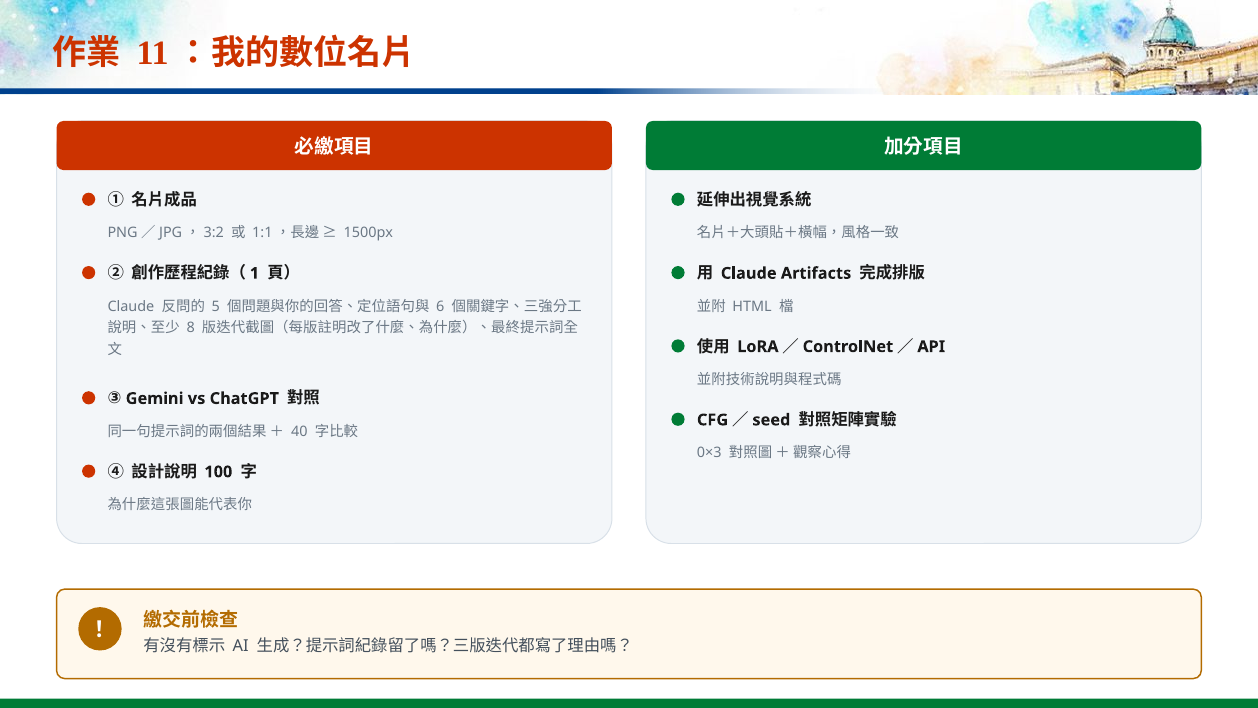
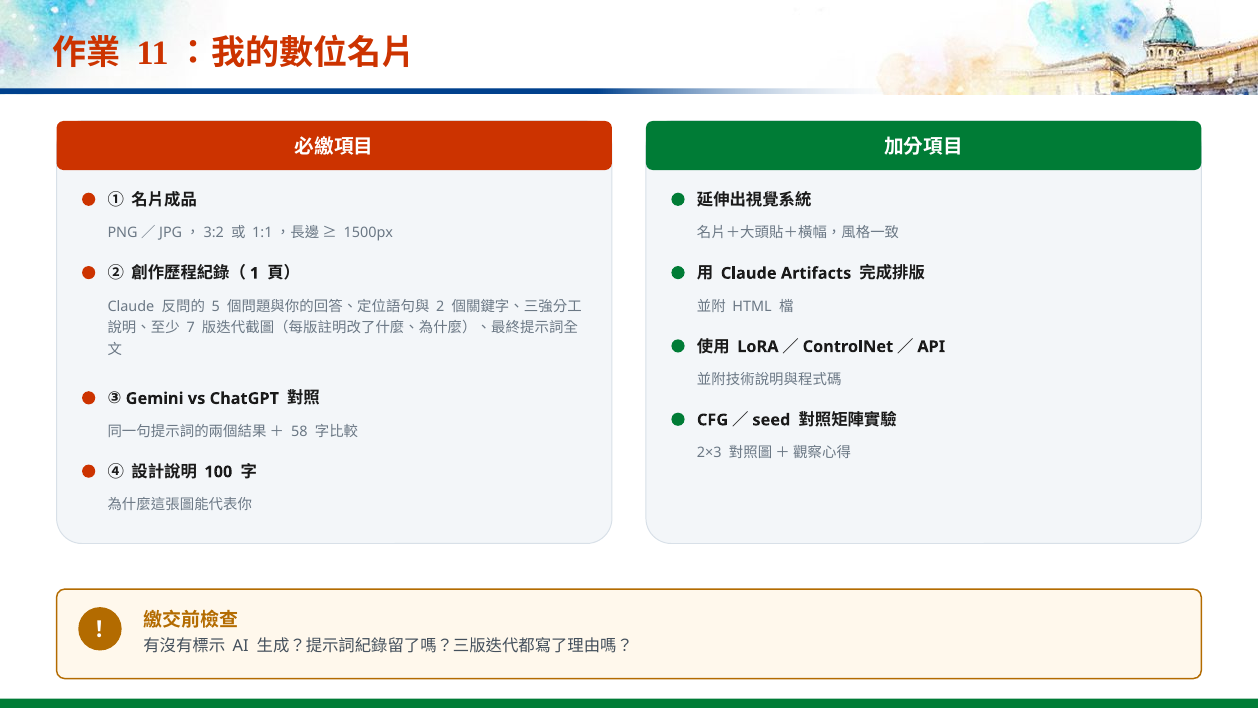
6: 6 -> 2 (440, 306)
8: 8 -> 7 (191, 328)
40: 40 -> 58 (299, 431)
0×3: 0×3 -> 2×3 (709, 453)
